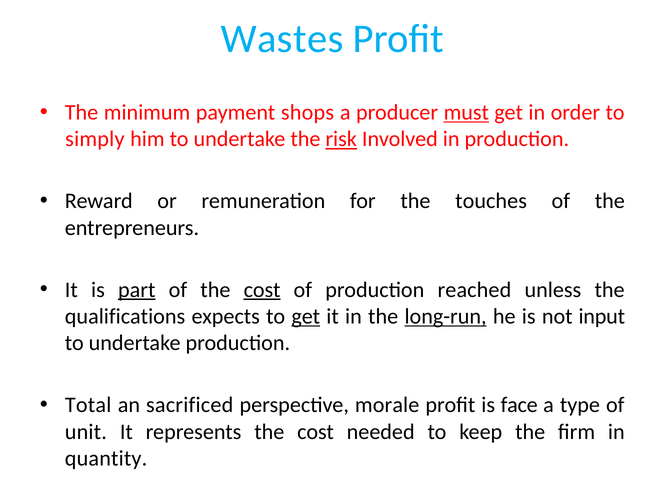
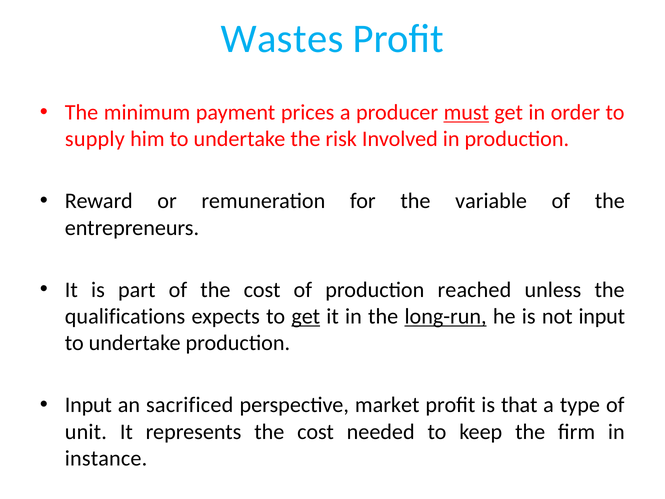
shops: shops -> prices (308, 112)
simply: simply -> supply (95, 139)
risk underline: present -> none (341, 139)
touches: touches -> variable (491, 201)
part underline: present -> none (137, 290)
cost underline: present -> none (262, 290)
Total: Total -> Input (88, 405)
morale: morale -> market (387, 405)
face: face -> that (519, 405)
quantity: quantity -> instance (106, 458)
